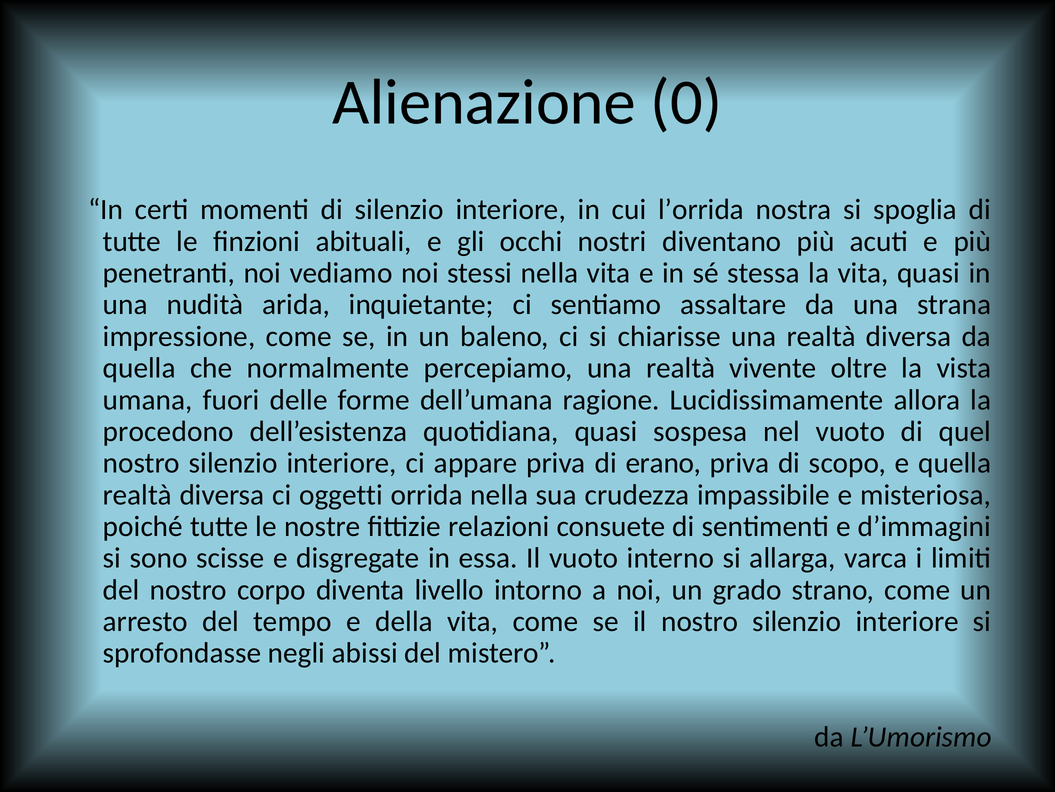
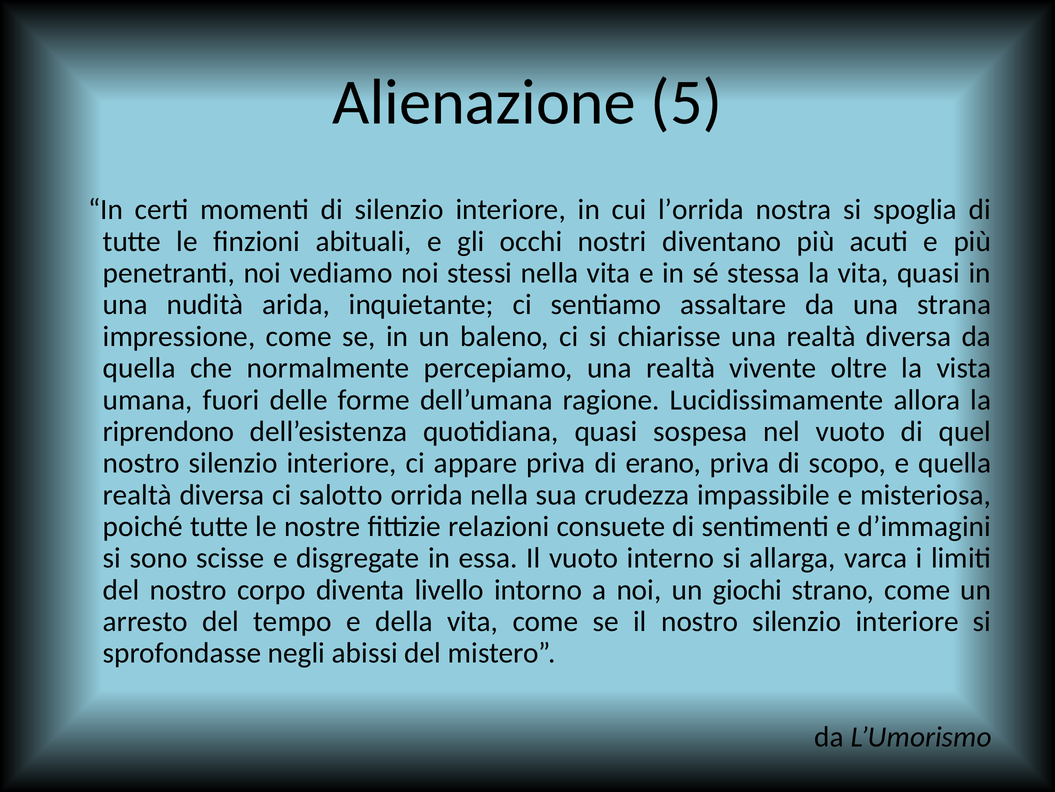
0: 0 -> 5 (686, 102)
procedono: procedono -> riprendono (169, 431)
oggetti: oggetti -> salotto (341, 494)
grado: grado -> giochi (747, 589)
